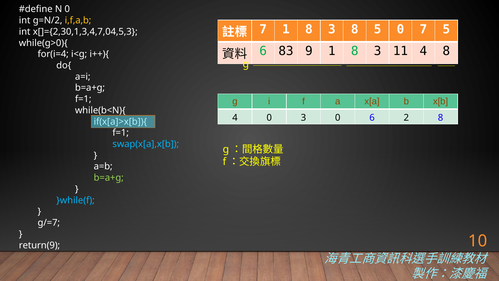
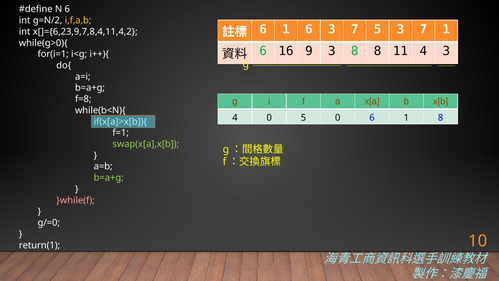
N 0: 0 -> 6 (67, 9)
7: 7 -> 6 (263, 29)
8: 8 -> 6 (309, 29)
8: 8 -> 7 (355, 29)
5 0: 0 -> 3 (400, 29)
7 5: 5 -> 1 (446, 29)
x[]={2,30,1,3,4,7,04,5,3: x[]={2,30,1,3,4,7,04,5,3 -> x[]={6,23,9,7,8,4,11,4,2 (85, 32)
83: 83 -> 16 (286, 51)
9 1: 1 -> 3 (332, 51)
3: 3 -> 8 (378, 51)
4 8: 8 -> 3 (446, 51)
for(i=4: for(i=4 -> for(i=1 (53, 54)
f=1: f=1 -> f=8 (83, 99)
0 3: 3 -> 5 (303, 118)
0 6 2: 2 -> 1 (406, 118)
swap(x[a],x[b colour: light blue -> light green (146, 144)
}while(f colour: light blue -> pink (76, 200)
g/=7: g/=7 -> g/=0 (49, 223)
return(9: return(9 -> return(1 (39, 245)
